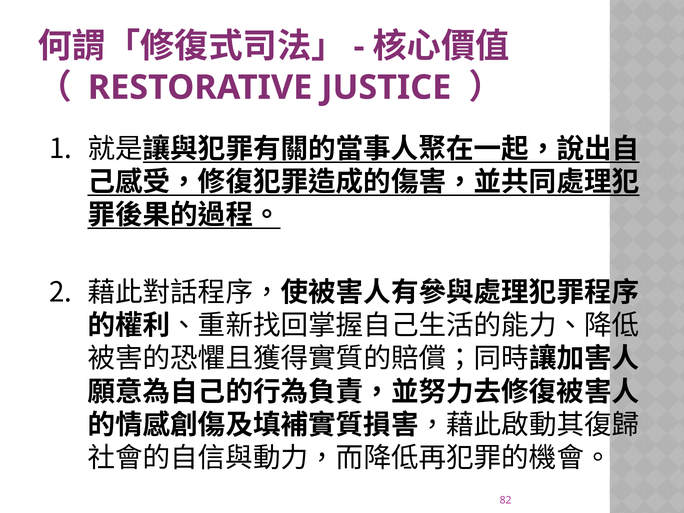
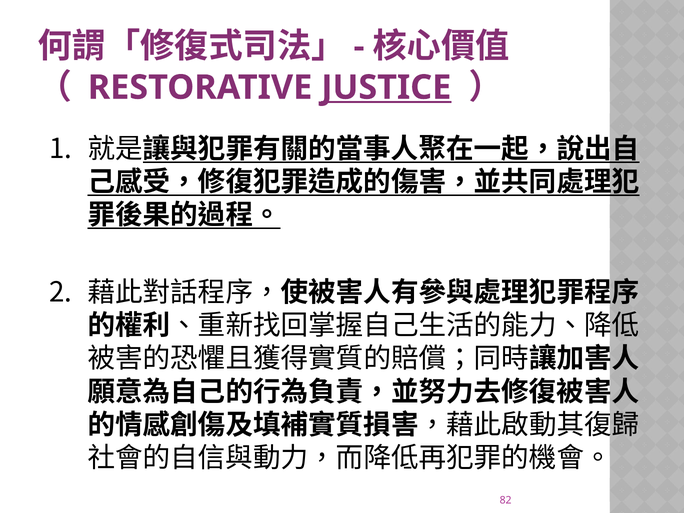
JUSTICE underline: none -> present (386, 88)
